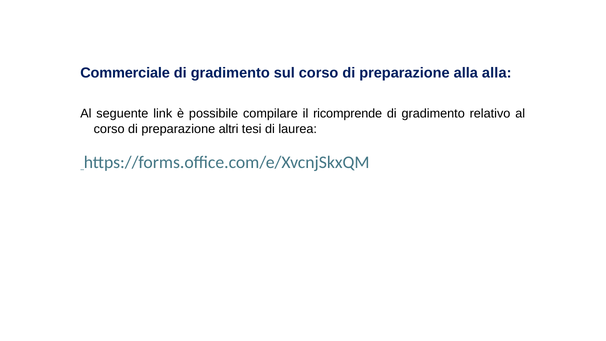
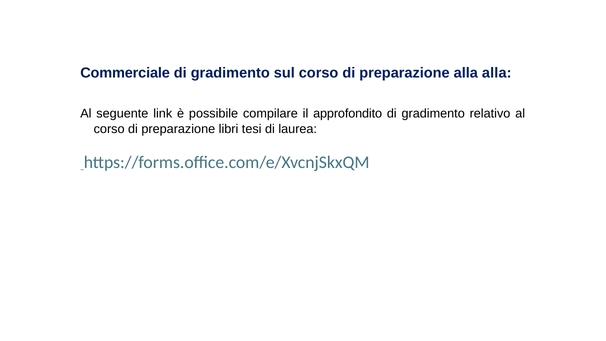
ricomprende: ricomprende -> approfondito (348, 114)
altri: altri -> libri (229, 129)
